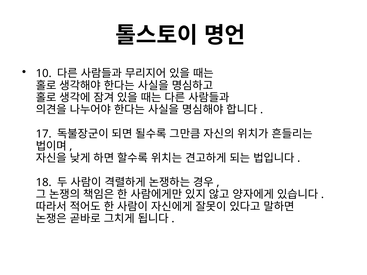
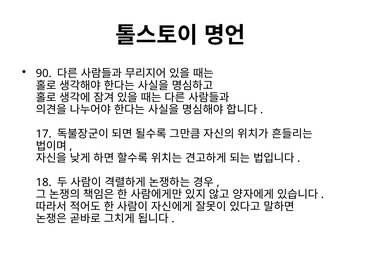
10: 10 -> 90 (44, 74)
